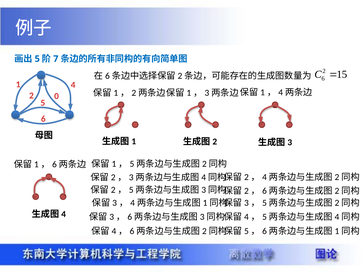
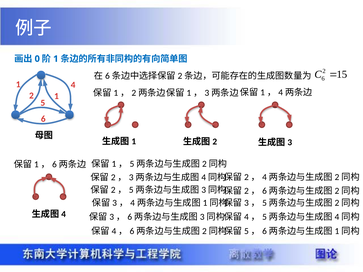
5: 5 -> 0 (37, 59)
7: 7 -> 1 (56, 59)
2 0: 0 -> 1 (57, 96)
